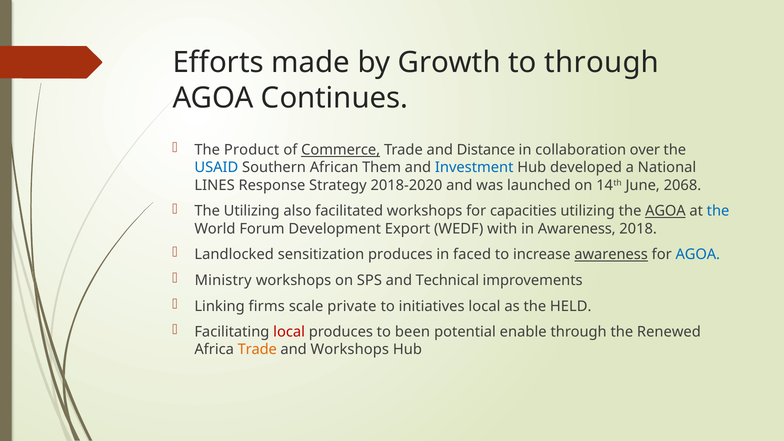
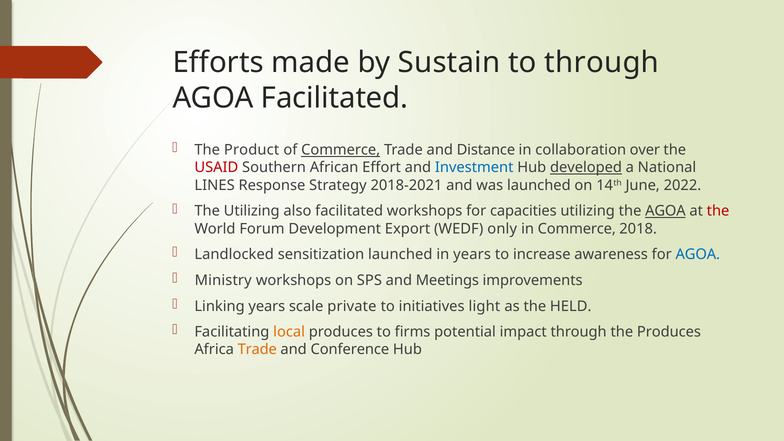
Growth: Growth -> Sustain (449, 63)
AGOA Continues: Continues -> Facilitated (335, 98)
USAID colour: blue -> red (216, 168)
Them: Them -> Effort (382, 168)
developed underline: none -> present (586, 168)
2018-2020: 2018-2020 -> 2018-2021 (406, 185)
2068: 2068 -> 2022 (682, 185)
the colour: blue -> red (718, 211)
with: with -> only (502, 229)
in Awareness: Awareness -> Commerce (577, 229)
sensitization produces: produces -> launched (400, 255)
in faced: faced -> years (472, 255)
awareness underline: present -> none (611, 255)
Technical: Technical -> Meetings (447, 280)
Linking firms: firms -> years (267, 306)
initiatives local: local -> light (484, 306)
local colour: red -> orange (289, 332)
been: been -> firms (413, 332)
enable: enable -> impact (523, 332)
the Renewed: Renewed -> Produces (669, 332)
and Workshops: Workshops -> Conference (350, 350)
